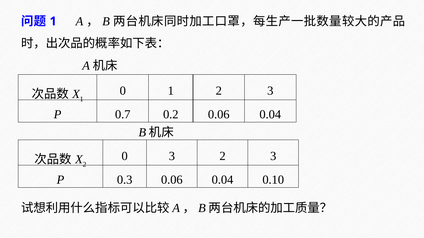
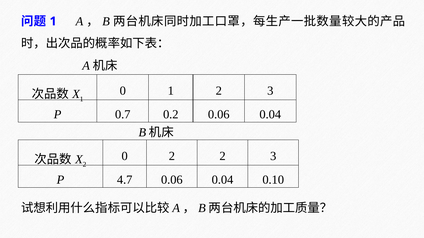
0 3: 3 -> 2 (172, 156)
0.3: 0.3 -> 4.7 (125, 180)
